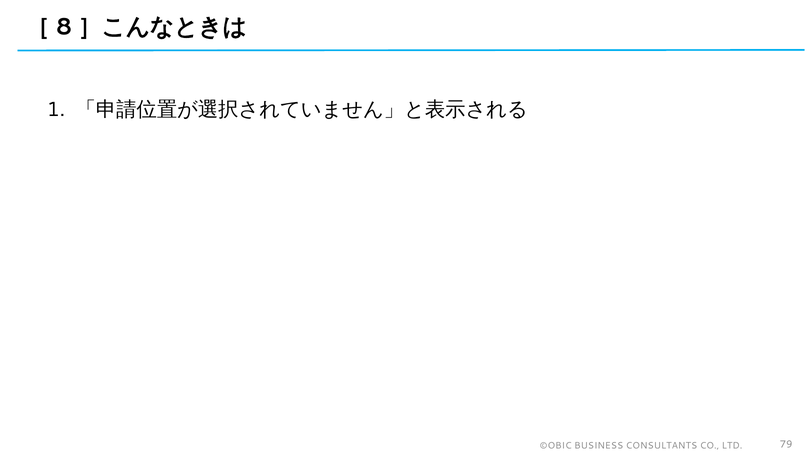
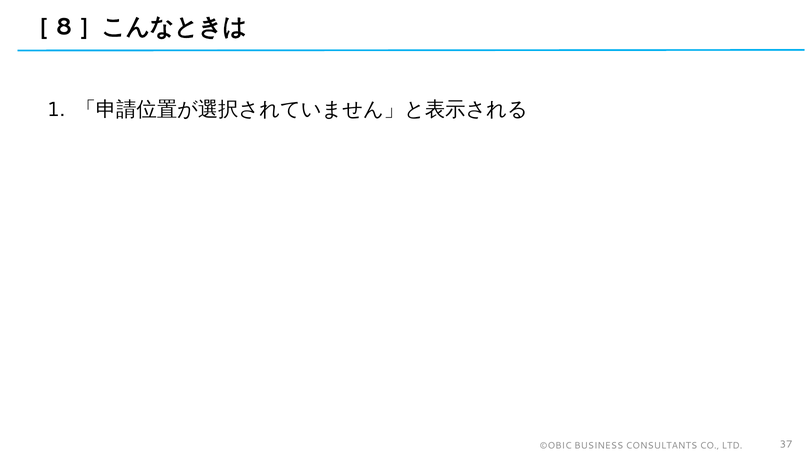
79: 79 -> 37 (786, 444)
